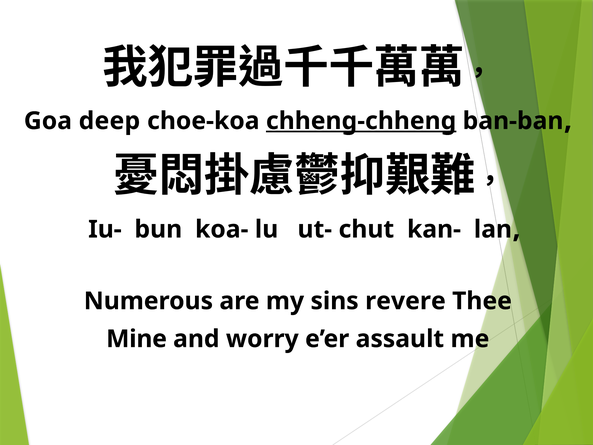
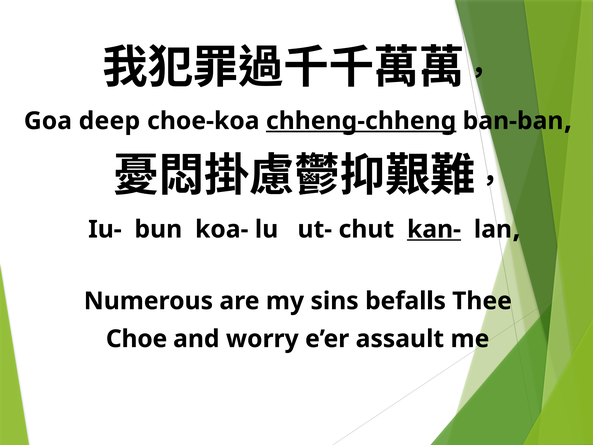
kan- underline: none -> present (434, 229)
revere: revere -> befalls (406, 301)
Mine: Mine -> Choe (137, 339)
